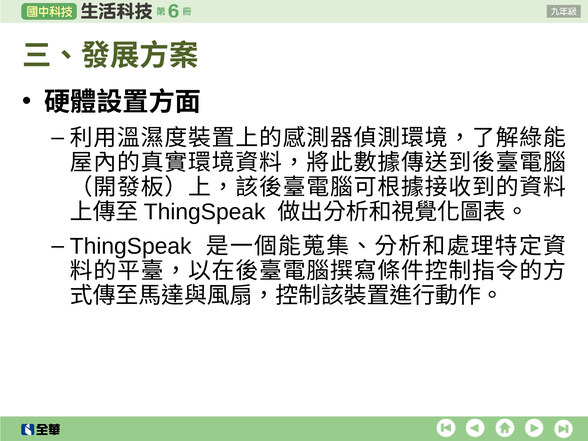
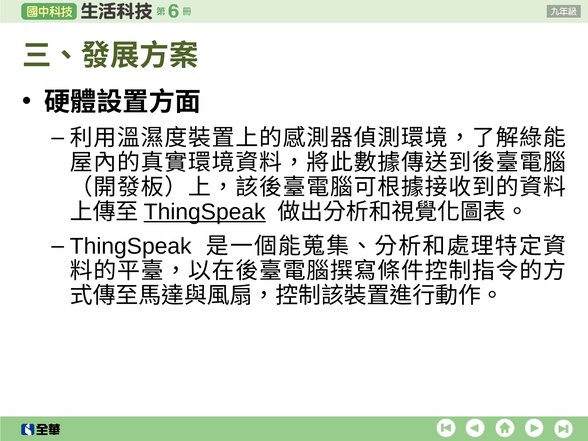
ThingSpeak underline: none -> present (205, 212)
